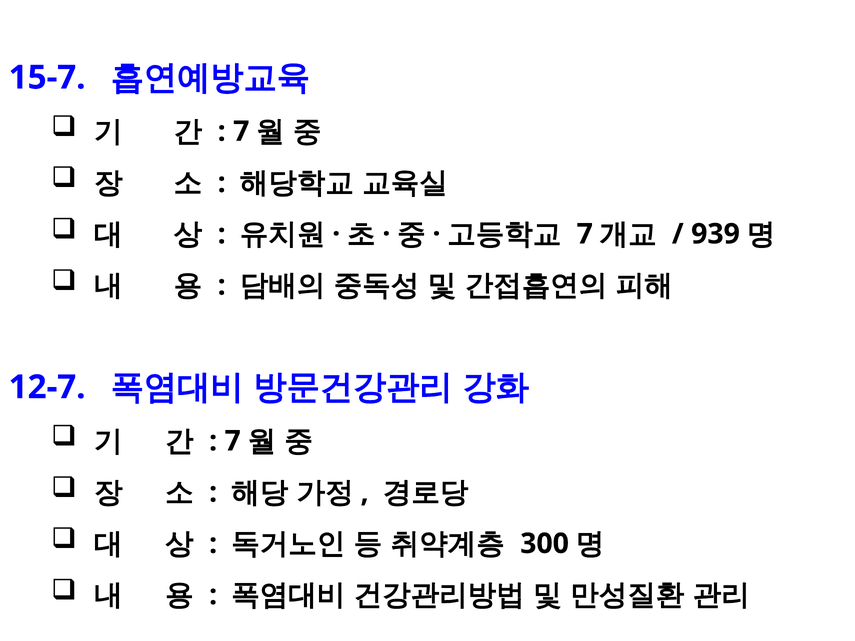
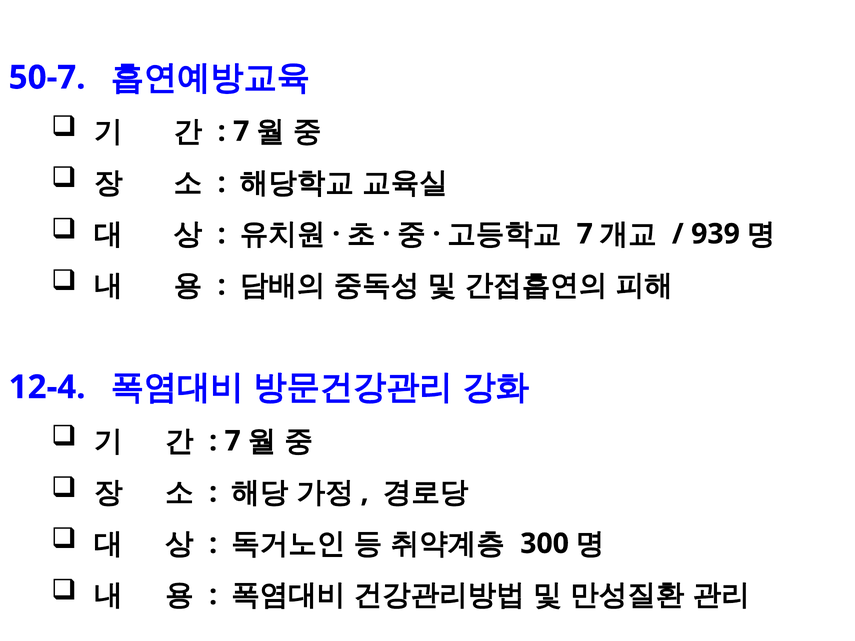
15-7: 15-7 -> 50-7 (47, 78)
12-7: 12-7 -> 12-4 (47, 387)
